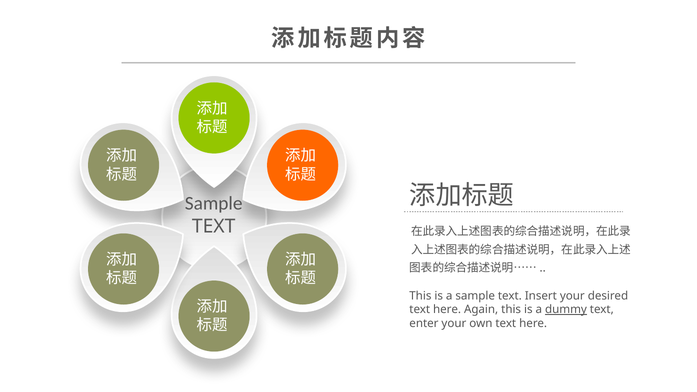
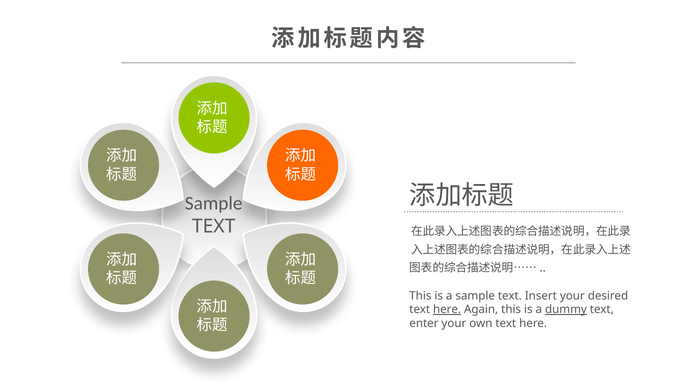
here underline: none -> present (447, 310)
